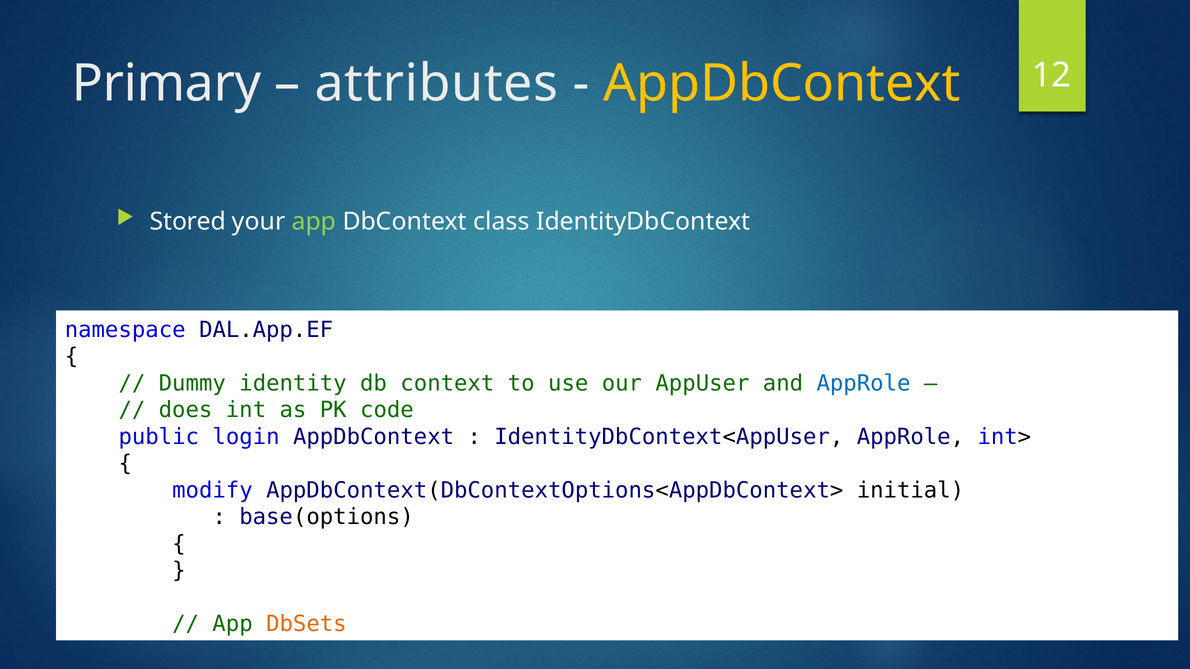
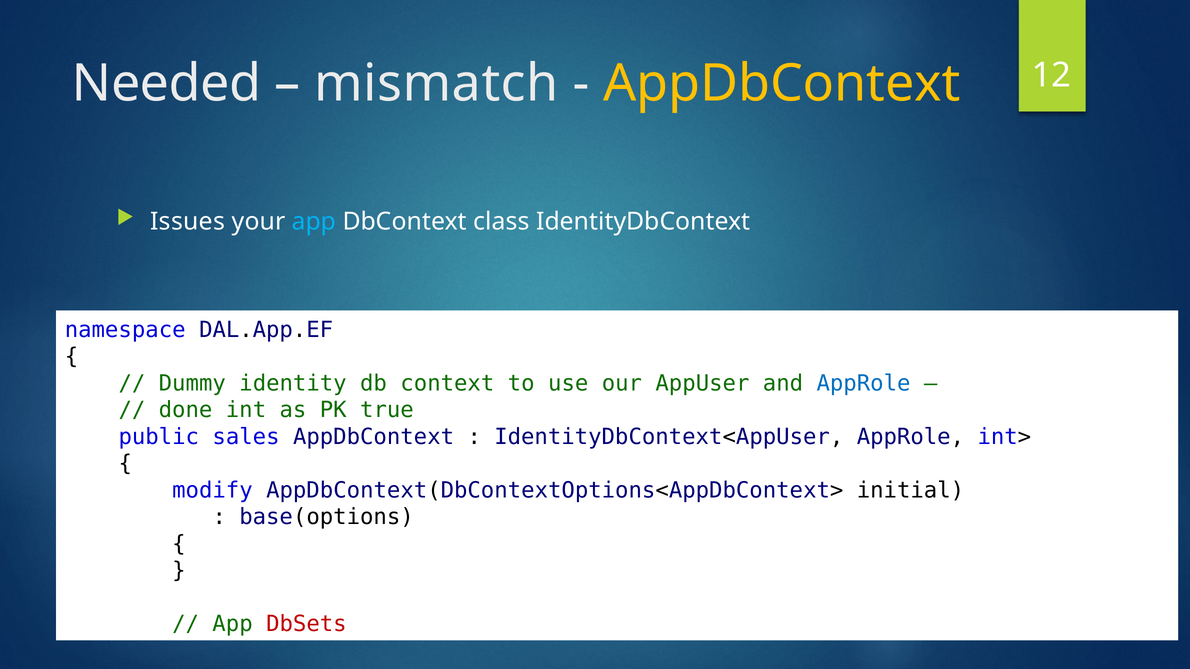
Primary: Primary -> Needed (167, 84)
attributes: attributes -> mismatch (436, 84)
Stored: Stored -> Issues (188, 221)
app colour: light green -> light blue (314, 221)
does: does -> done (186, 410)
code: code -> true (387, 410)
login: login -> sales (246, 437)
DbSets colour: orange -> red (306, 624)
